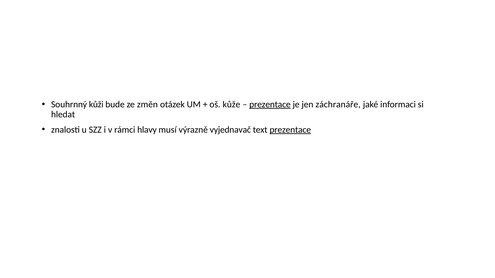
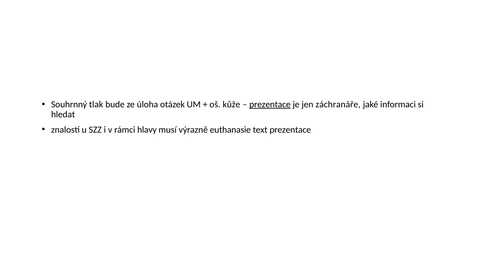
kůži: kůži -> tlak (96, 105)
změn: změn -> úloha (147, 105)
vyjednavač: vyjednavač -> euthanasie (230, 130)
prezentace underline: present -> none (290, 130)
